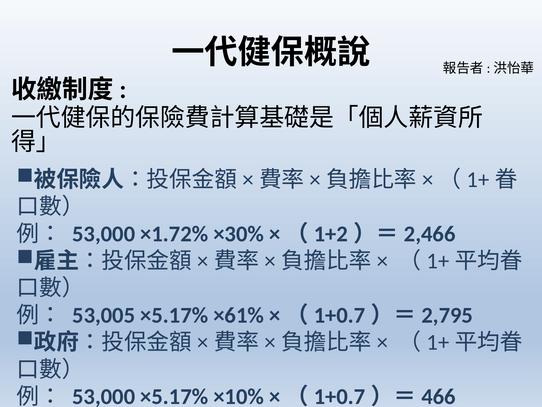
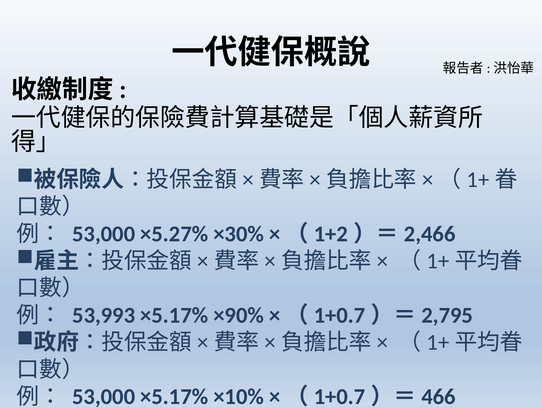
×1.72%: ×1.72% -> ×5.27% (174, 234)
53,005: 53,005 -> 53,993 (104, 315)
×61%: ×61% -> ×90% (239, 315)
